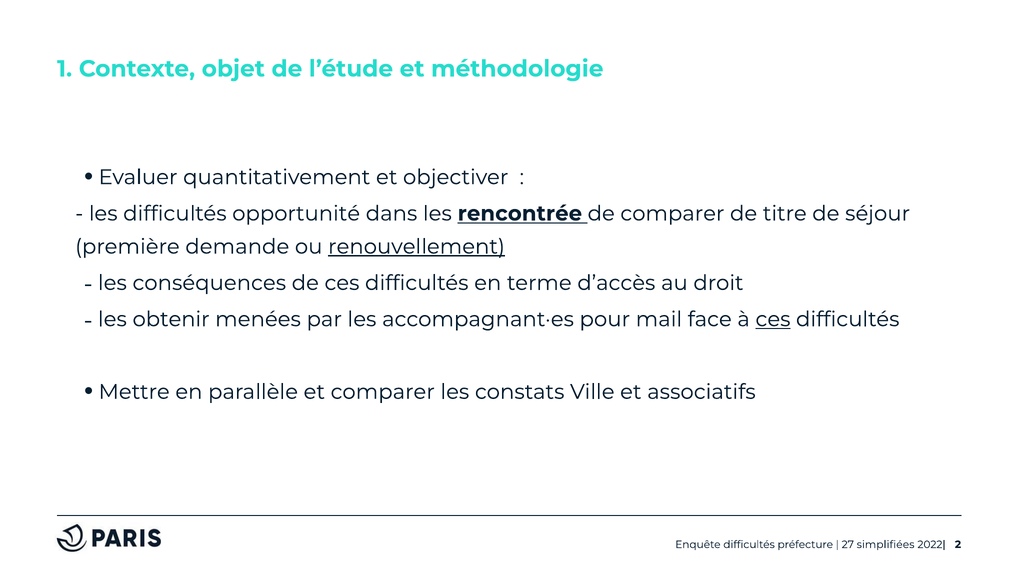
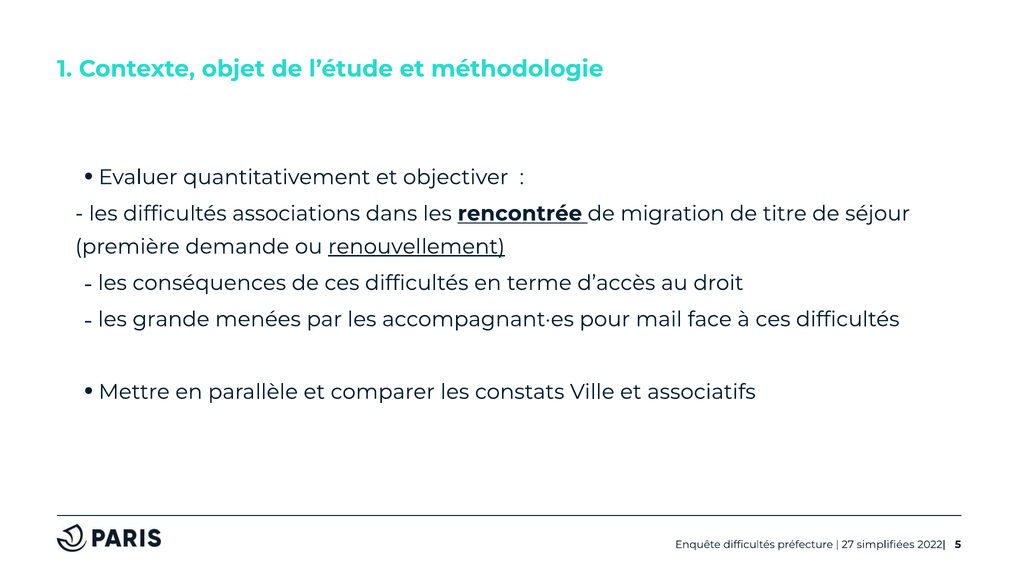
opportunité: opportunité -> associations (296, 214)
de comparer: comparer -> migration (672, 214)
obtenir: obtenir -> grande (171, 319)
ces underline: present -> none (773, 319)
2: 2 -> 5 (958, 545)
